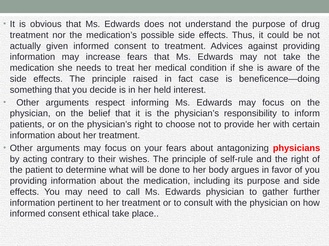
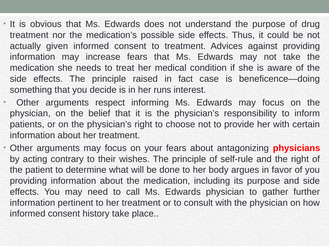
held: held -> runs (162, 90)
ethical: ethical -> history (96, 214)
